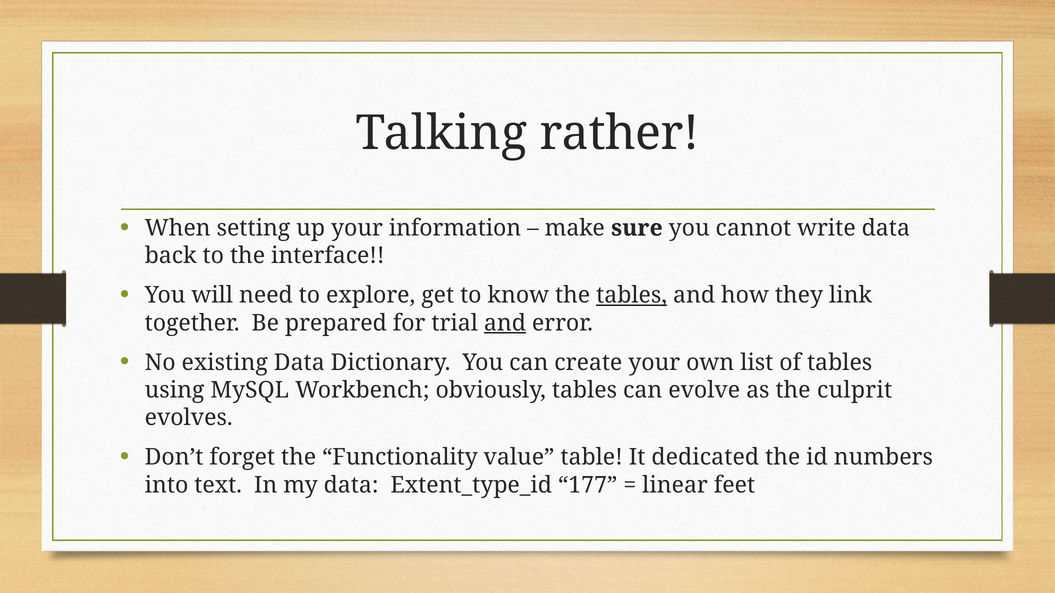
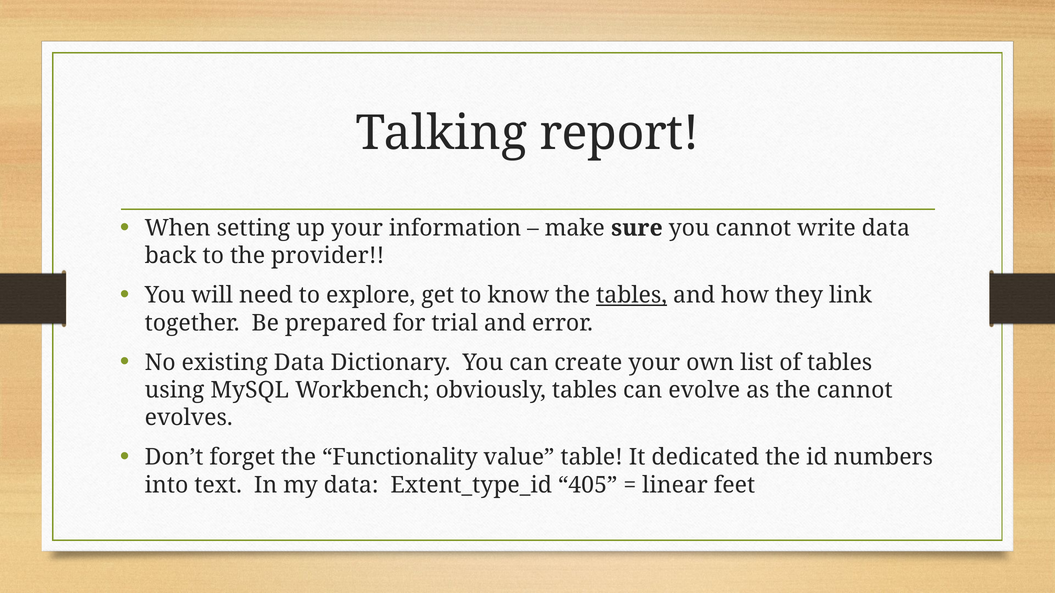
rather: rather -> report (619, 133)
interface: interface -> provider (328, 256)
and underline: present -> none (505, 323)
the culprit: culprit -> cannot (855, 390)
177: 177 -> 405 (588, 485)
